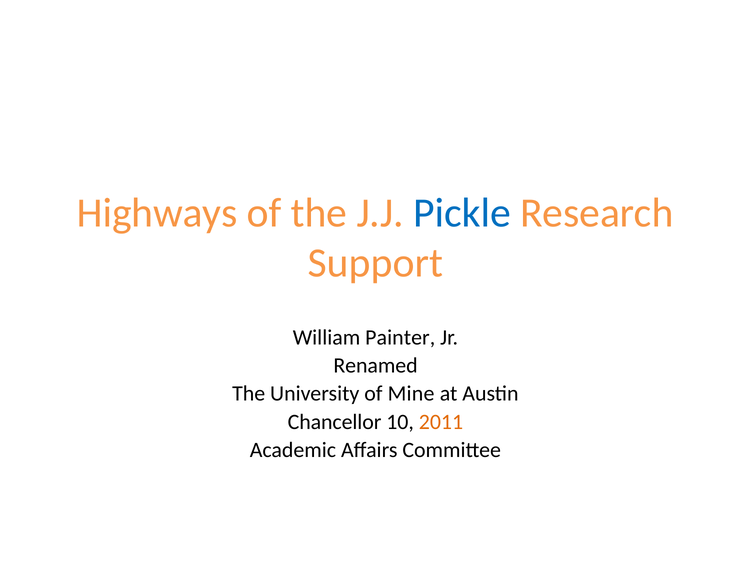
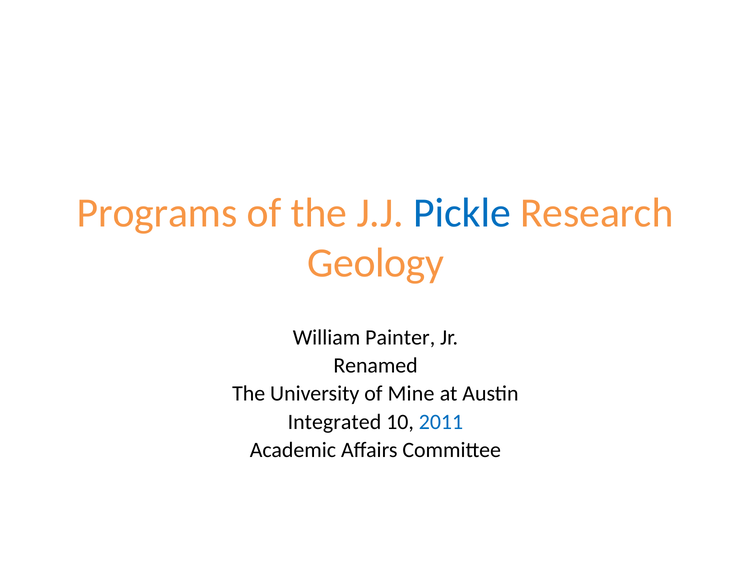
Highways: Highways -> Programs (157, 213)
Support: Support -> Geology (376, 263)
Chancellor: Chancellor -> Integrated (334, 422)
2011 colour: orange -> blue (441, 422)
